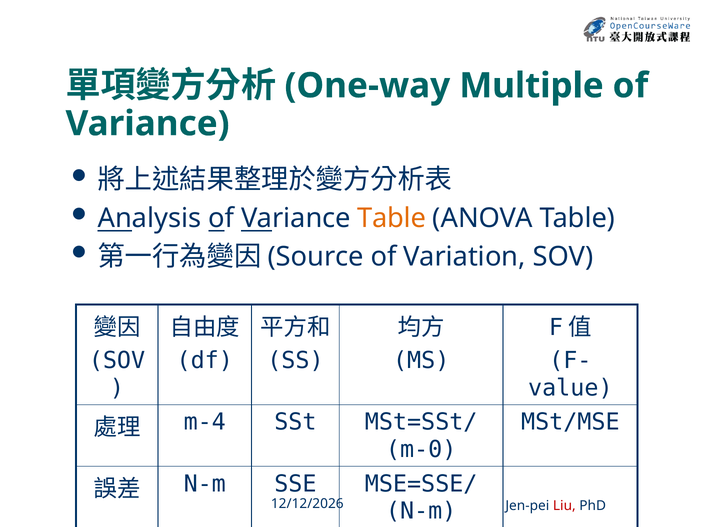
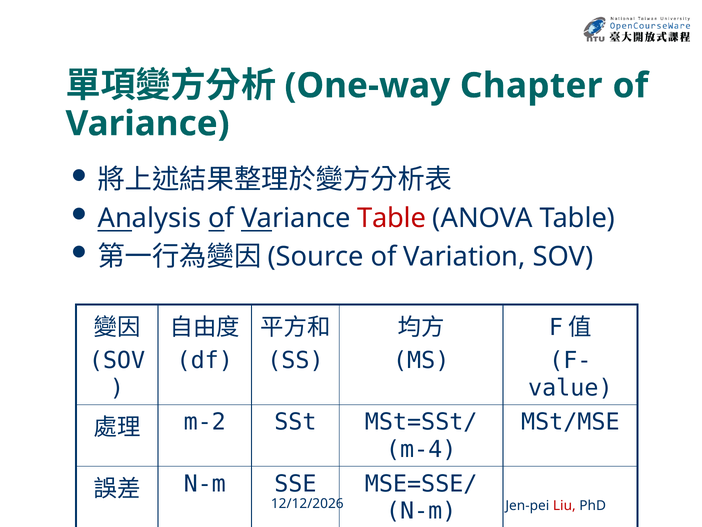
Multiple: Multiple -> Chapter (531, 86)
Table colour: orange -> red (392, 218)
m-4: m-4 -> m-2 (205, 422)
m-0: m-0 -> m-4 (421, 449)
